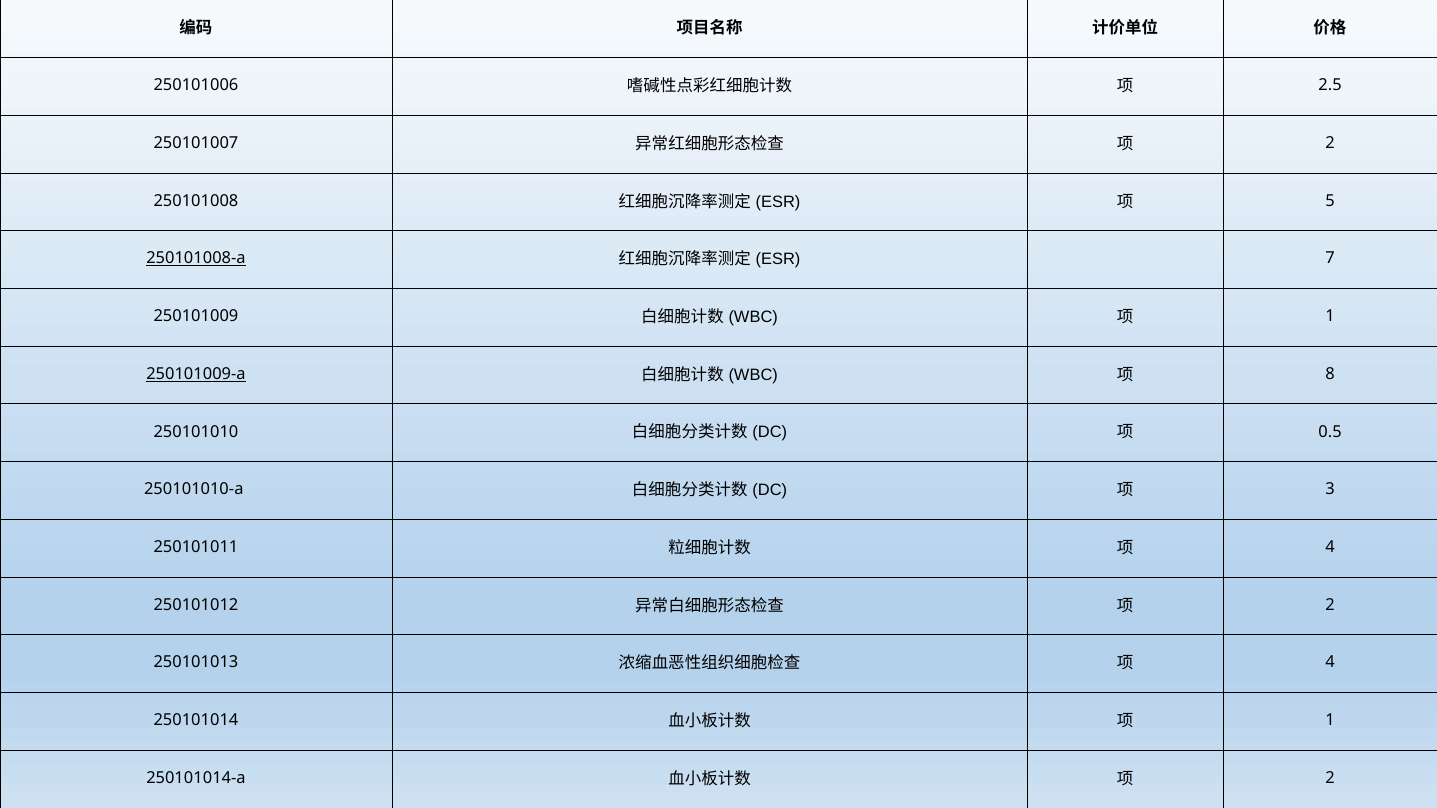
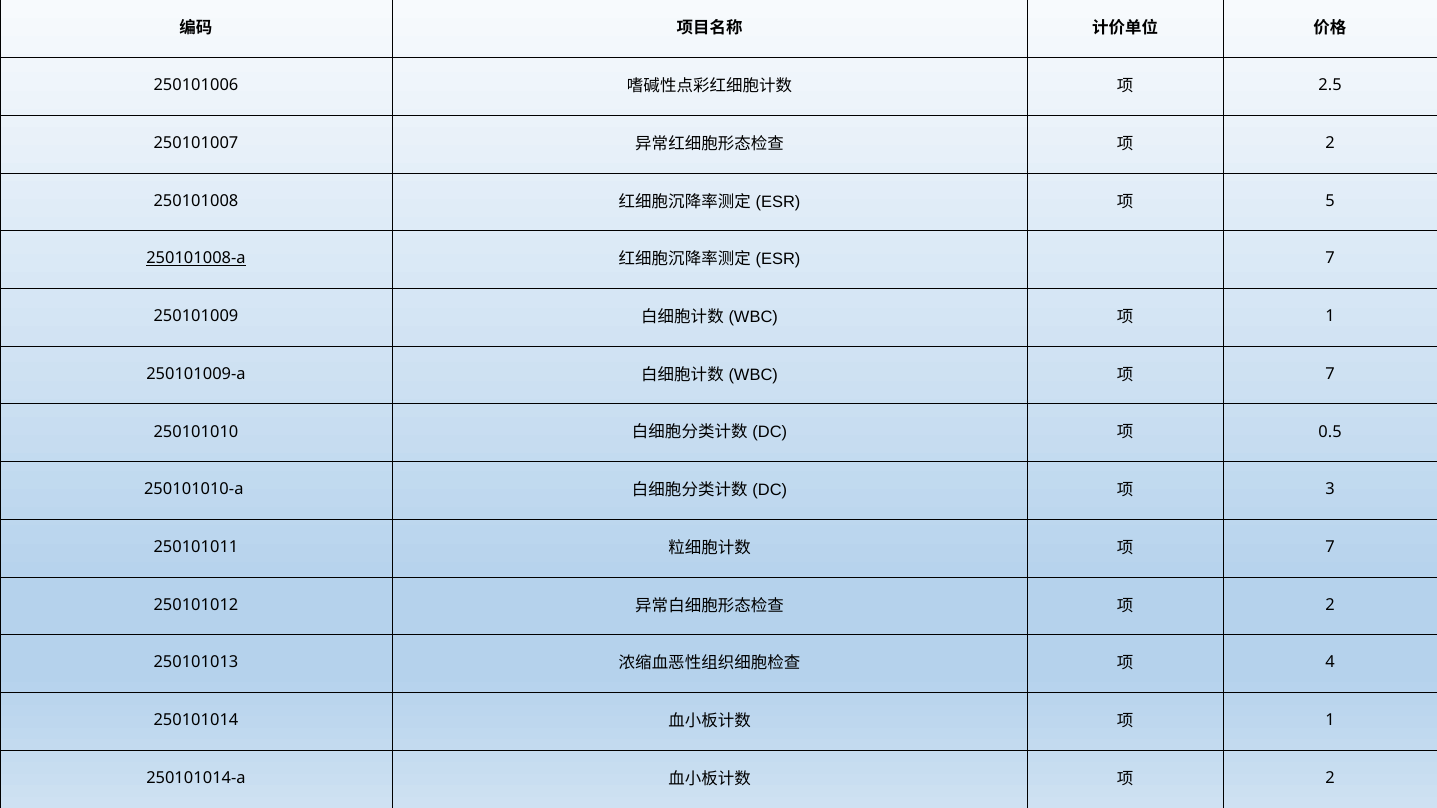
250101009-a underline: present -> none (196, 374)
8: 8 -> 7 (1330, 374)
4: 4 -> 7 (1330, 547)
